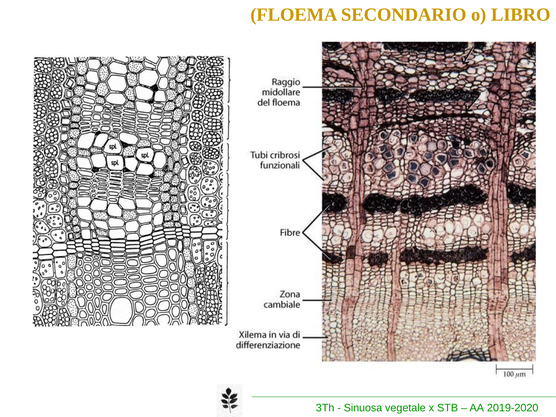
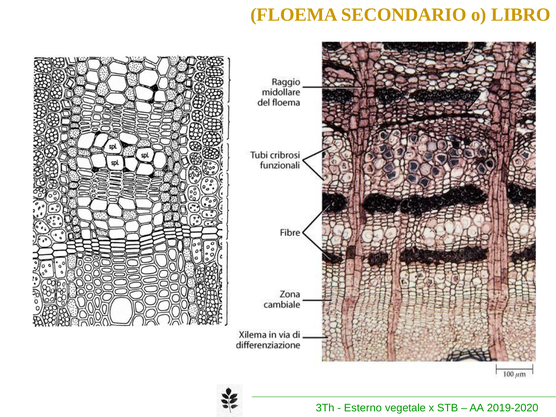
Sinuosa: Sinuosa -> Esterno (363, 408)
